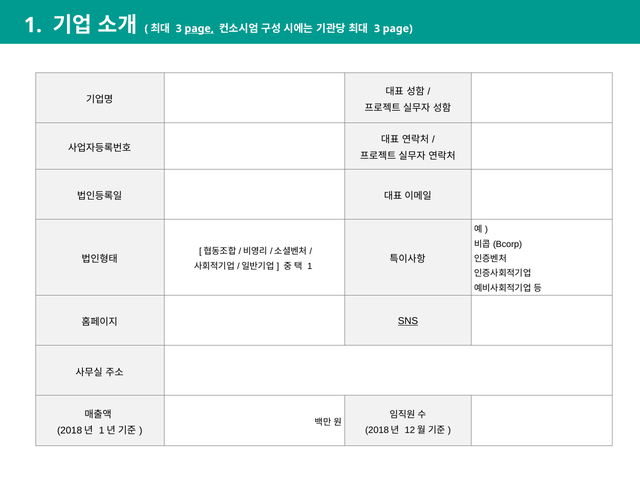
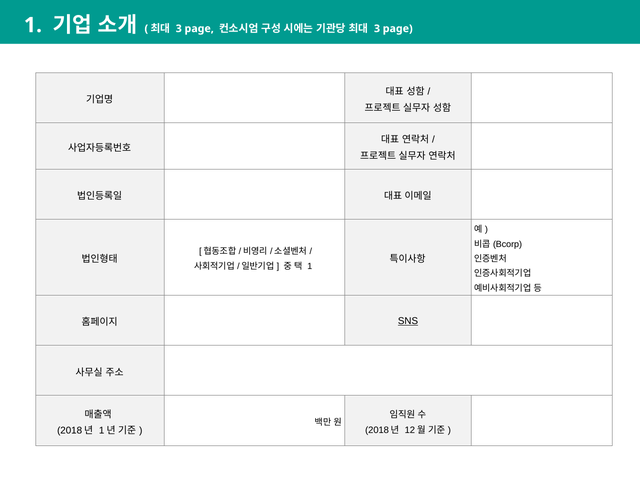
page underline: present -> none (199, 29)
